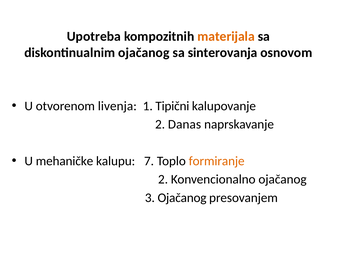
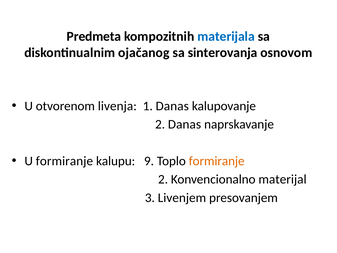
Upotreba: Upotreba -> Predmeta (94, 36)
materijala colour: orange -> blue (226, 36)
1 Tipični: Tipični -> Danas (172, 106)
U mehaničke: mehaničke -> formiranje (64, 161)
7: 7 -> 9 (149, 161)
Konvencionalno ojačanog: ojačanog -> materijal (283, 179)
3 Ojačanog: Ojačanog -> Livenjem (182, 198)
